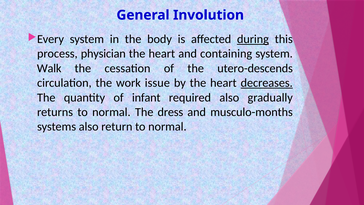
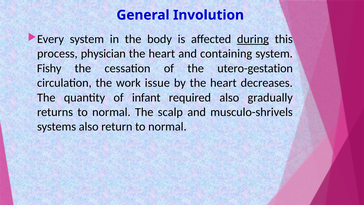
Walk: Walk -> Fishy (49, 68)
utero-descends: utero-descends -> utero-gestation (255, 68)
decreases underline: present -> none (267, 83)
dress: dress -> scalp (170, 112)
musculo-months: musculo-months -> musculo-shrivels (252, 112)
